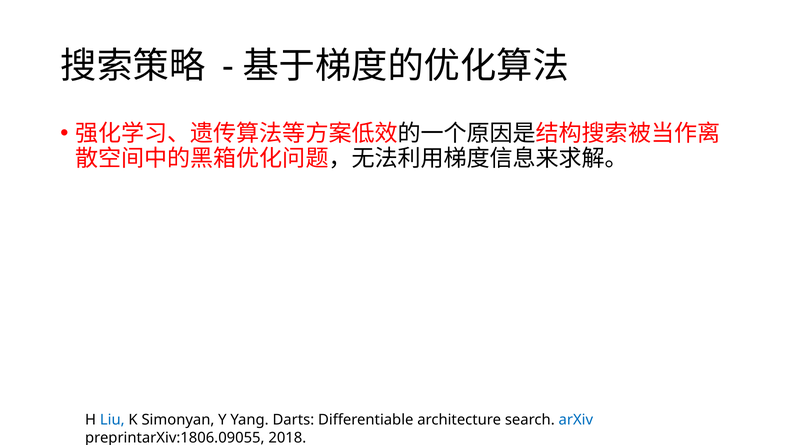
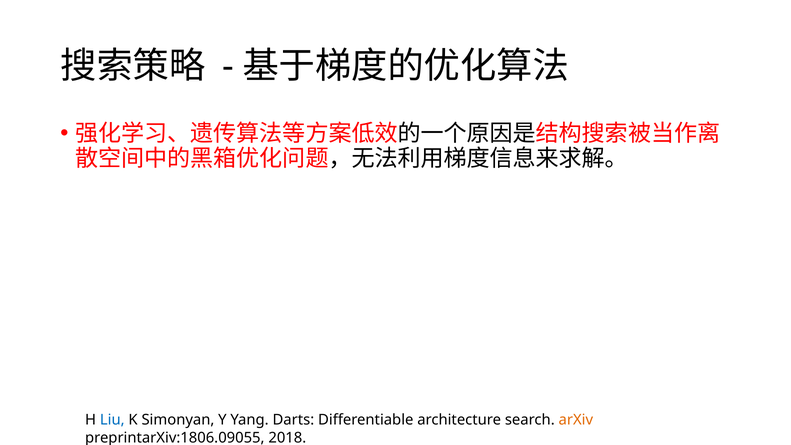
arXiv colour: blue -> orange (576, 420)
